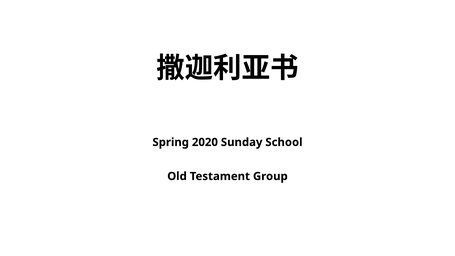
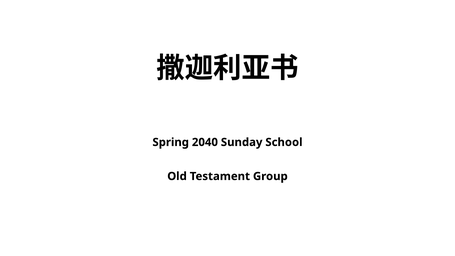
2020: 2020 -> 2040 (205, 142)
